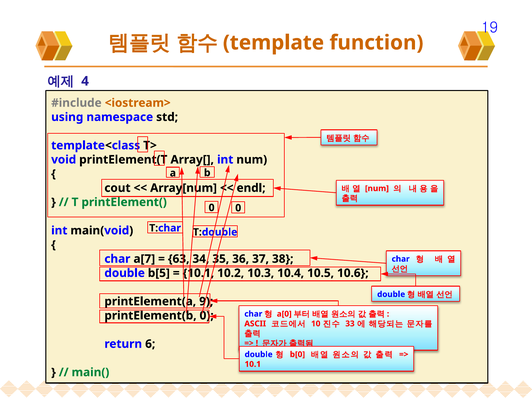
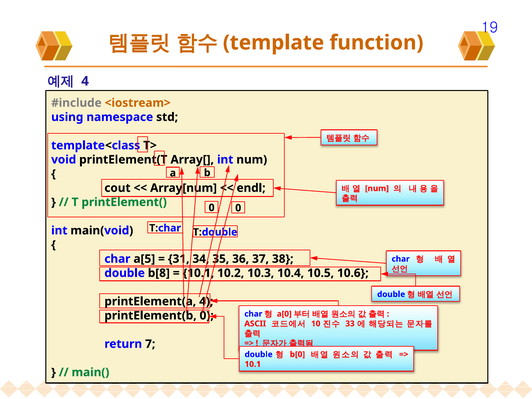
a[7: a[7 -> a[5 (144, 259)
63: 63 -> 31 (179, 259)
b[5: b[5 -> b[8 (159, 273)
printElement(a 9: 9 -> 4 (206, 301)
6: 6 -> 7 (150, 344)
